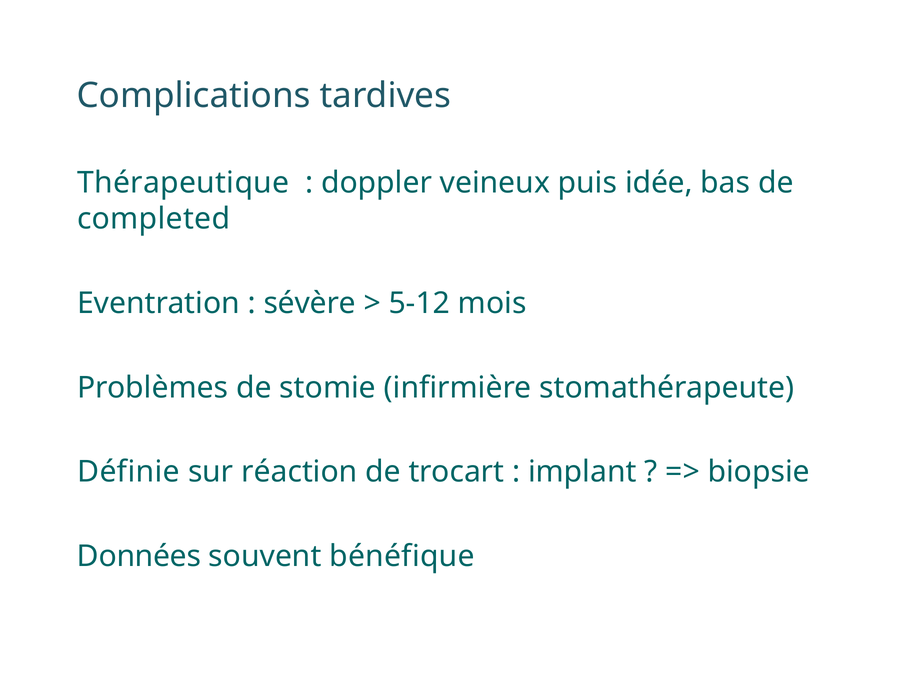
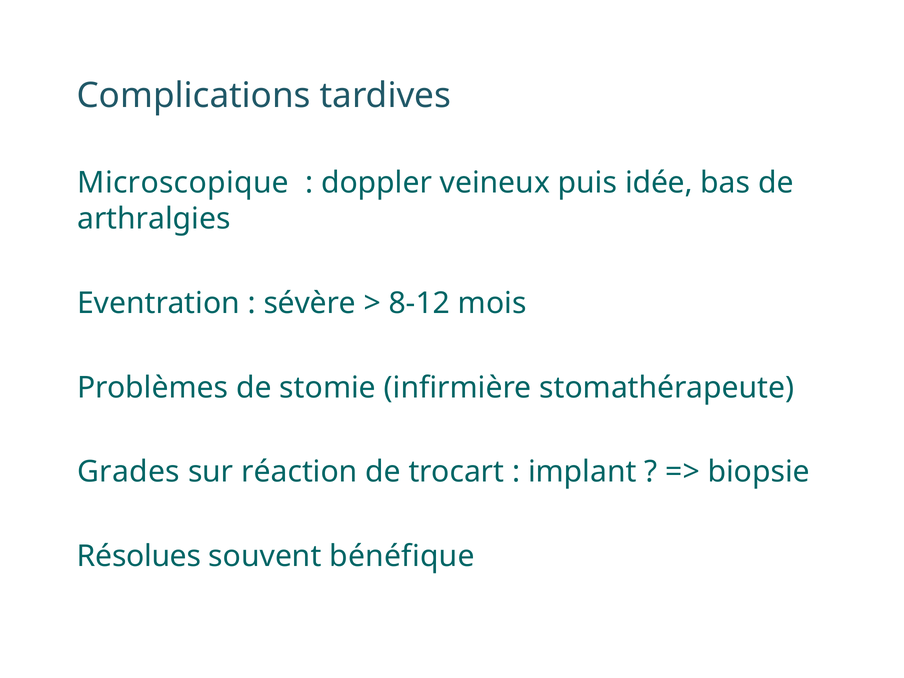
Thérapeutique: Thérapeutique -> Microscopique (183, 183)
completed: completed -> arthralgies (154, 219)
5-12: 5-12 -> 8-12 (419, 303)
Définie: Définie -> Grades (129, 472)
Données: Données -> Résolues (139, 556)
